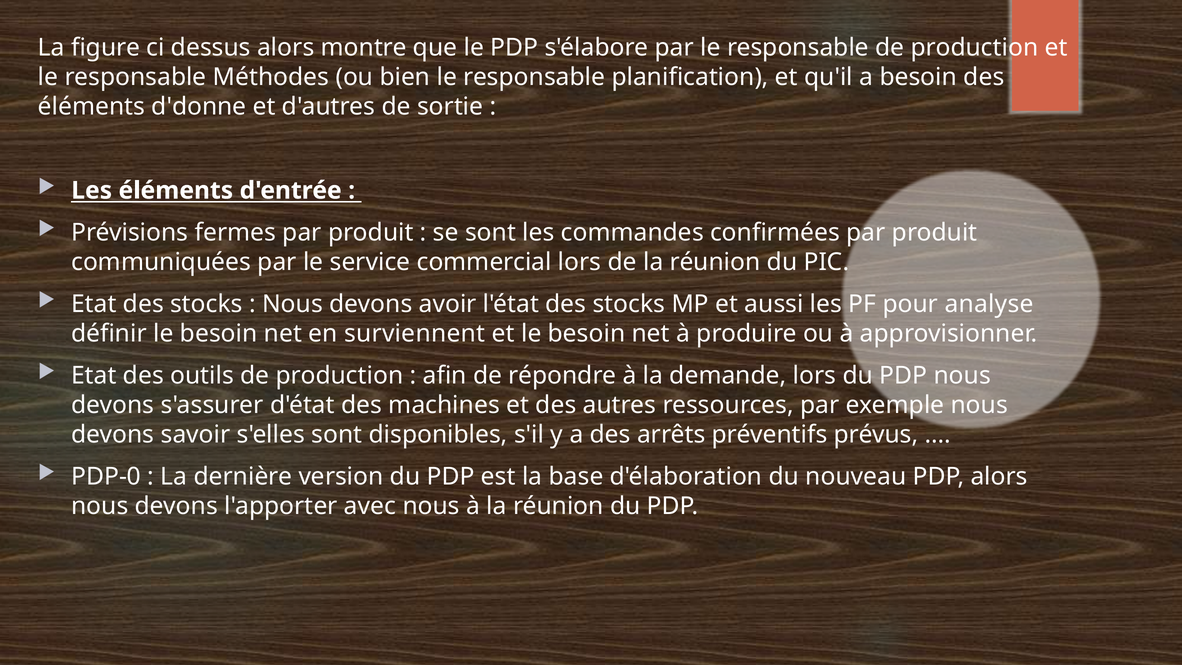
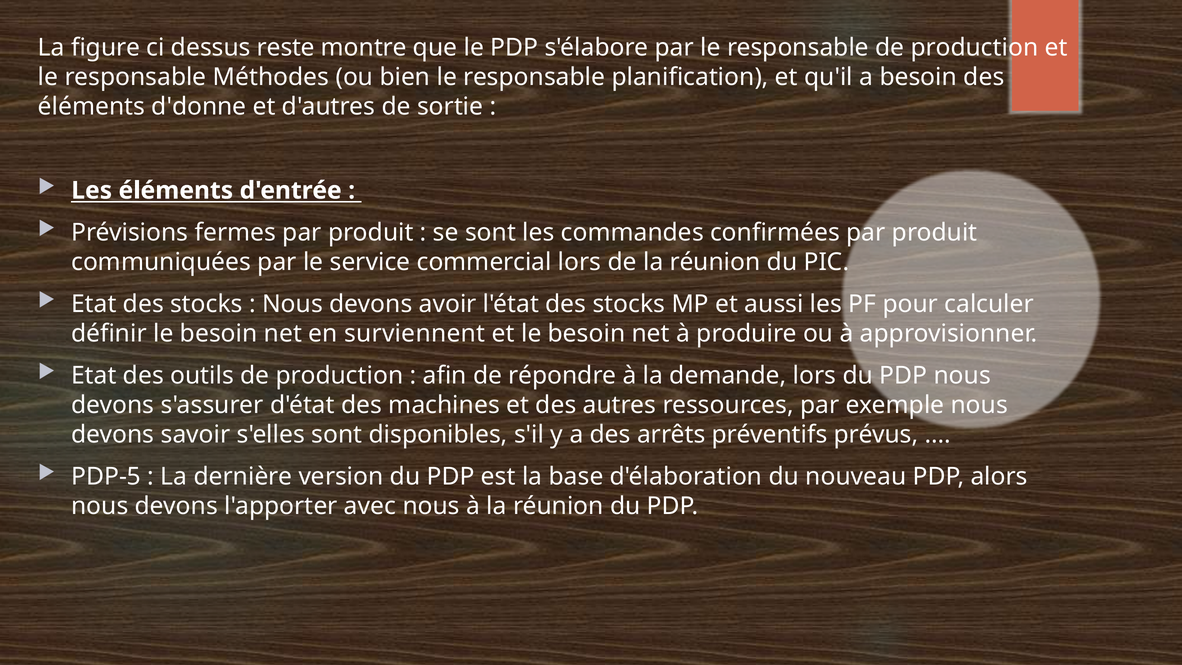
dessus alors: alors -> reste (286, 47)
analyse: analyse -> calculer (989, 304)
PDP-0: PDP-0 -> PDP-5 (106, 477)
